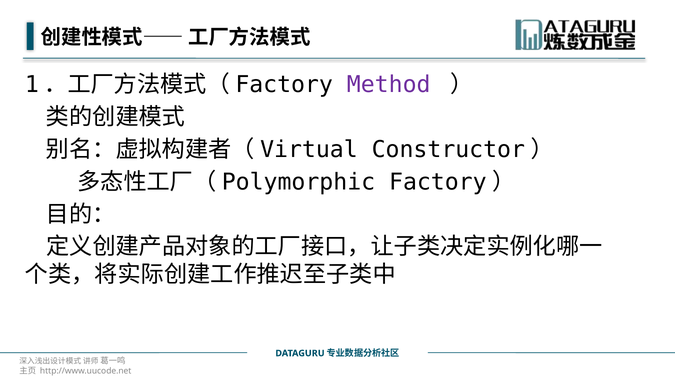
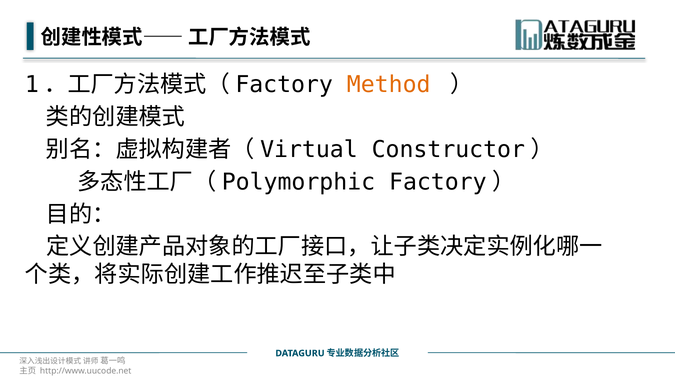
Method colour: purple -> orange (389, 85)
